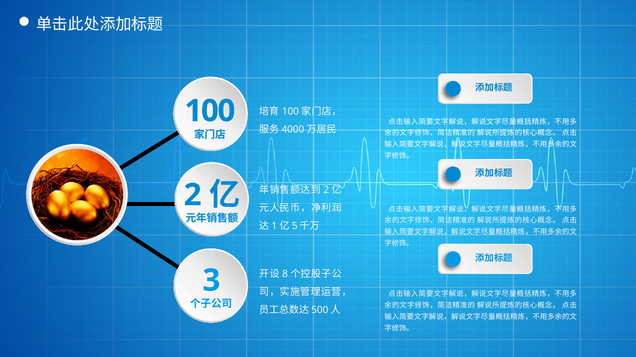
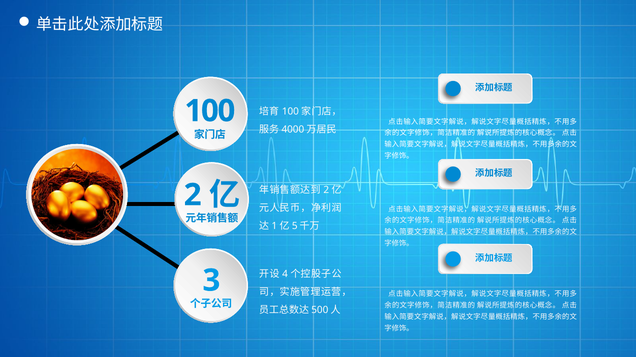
8: 8 -> 4 (285, 275)
